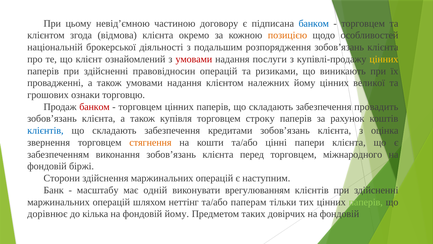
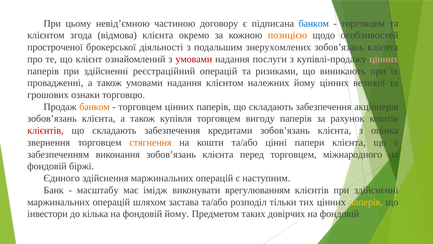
національній: національній -> простроченої (55, 47)
розпорядження: розпорядження -> знерухомлених (278, 47)
цінних colour: yellow -> pink (384, 59)
правовідносин: правовідносин -> реєстраційний (164, 71)
банком colour: red -> orange (95, 107)
провадить: провадить -> акціонерів (376, 107)
строку: строку -> вигоду (260, 118)
клієнтів colour: blue -> red (45, 130)
Сторони: Сторони -> Єдиного (62, 178)
одній: одній -> імідж (155, 190)
неттінг: неттінг -> застава (184, 202)
паперам: паперам -> розподіл (249, 202)
паперів colour: light green -> yellow (366, 202)
дорівнює: дорівнює -> інвестори (47, 214)
